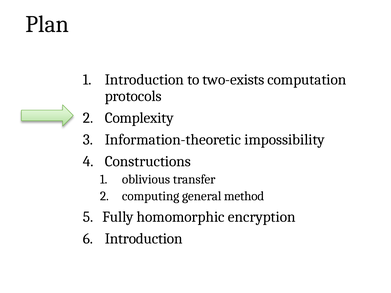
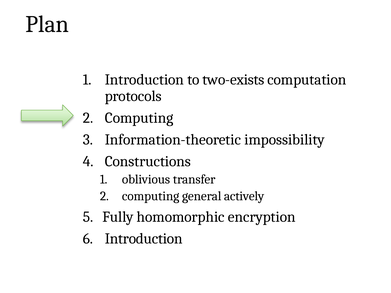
Complexity: Complexity -> Computing (139, 118)
method: method -> actively (244, 196)
